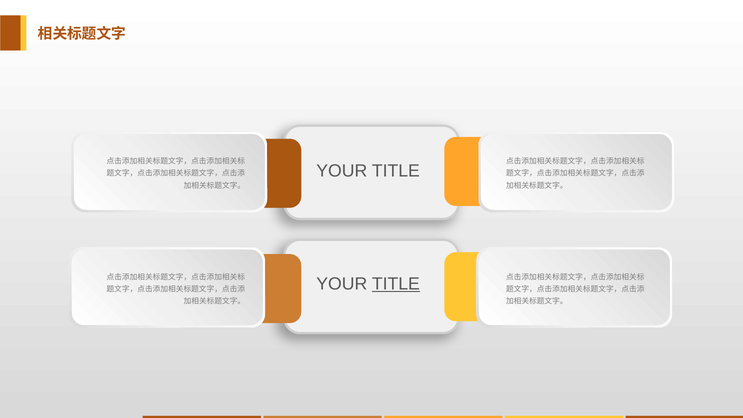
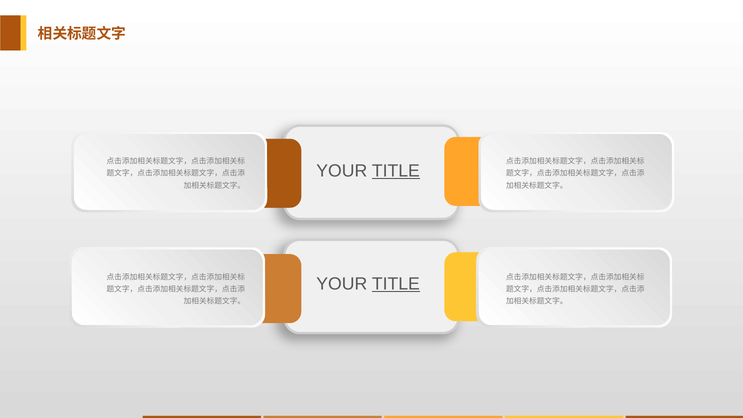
TITLE underline: none -> present (396, 171)
